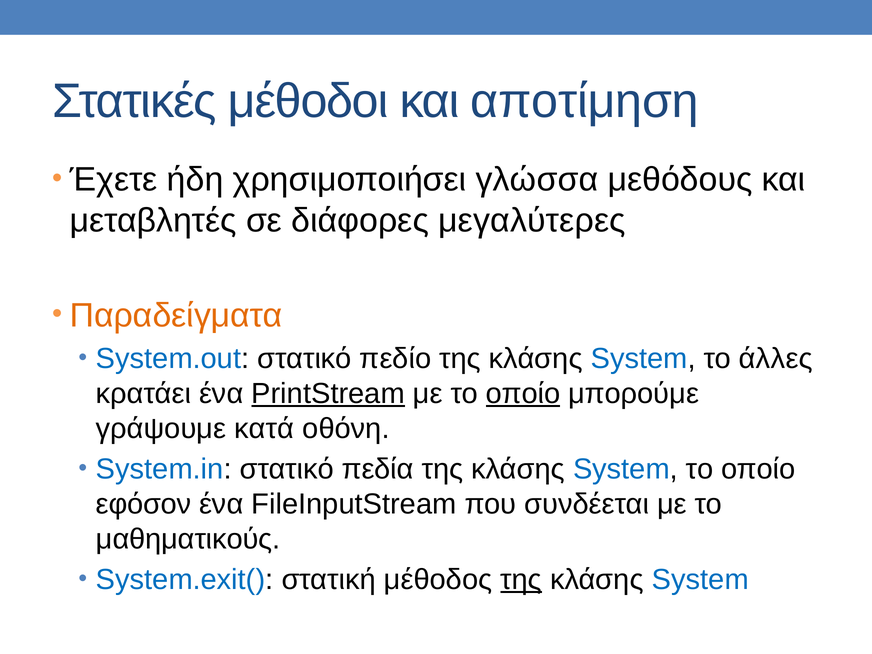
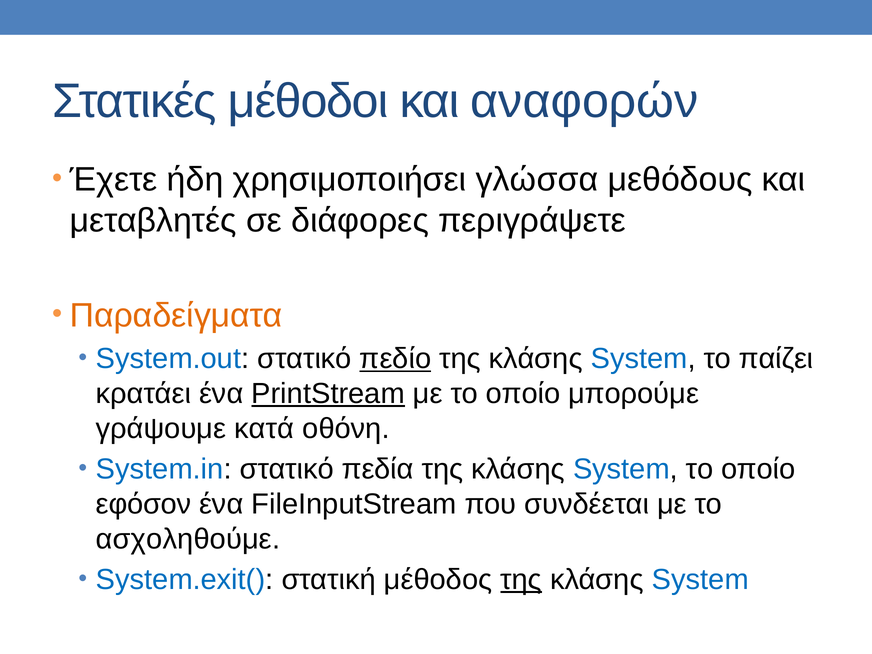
αποτίμηση: αποτίμηση -> αναφορών (584, 101)
μεγαλύτερες: μεγαλύτερες -> περιγράψετε (532, 220)
πεδίο underline: none -> present (395, 359)
άλλες: άλλες -> παίζει (776, 359)
οποίο underline: present -> none (523, 394)
μαθηματικούς: μαθηματικούς -> ασχοληθούμε (188, 539)
